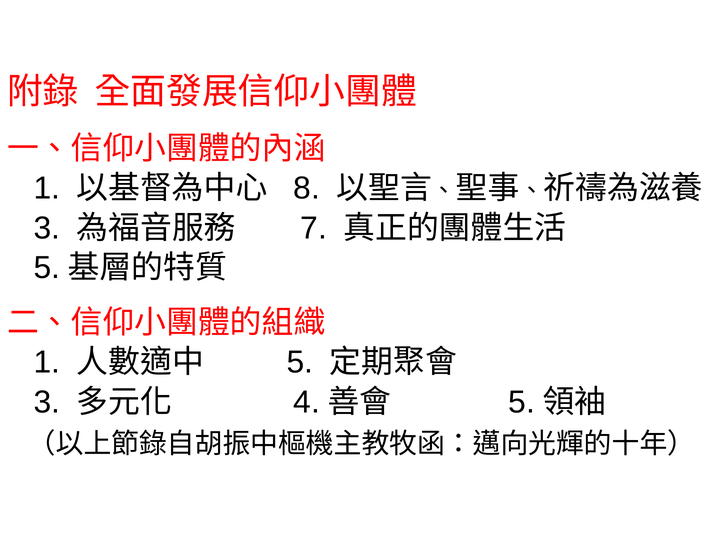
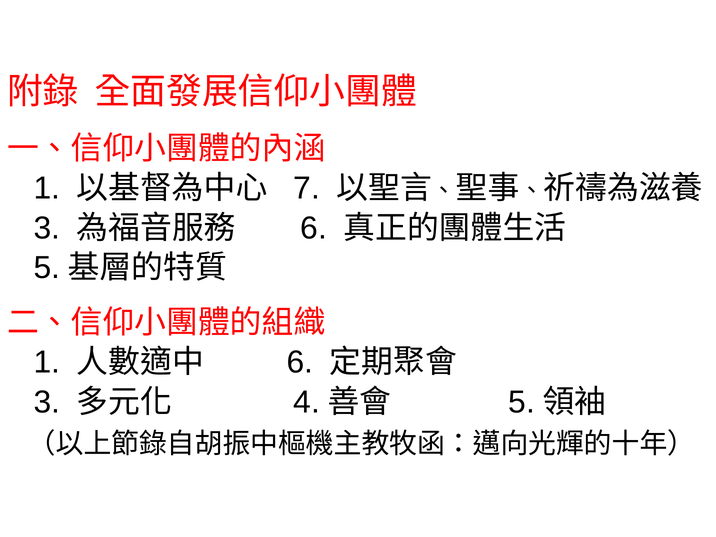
8: 8 -> 7 (307, 188)
7: 7 -> 6 (314, 228)
5: 5 -> 6 (300, 362)
